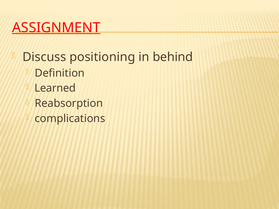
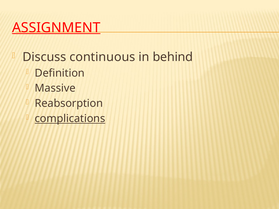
positioning: positioning -> continuous (102, 57)
Learned: Learned -> Massive (55, 88)
complications underline: none -> present (70, 119)
